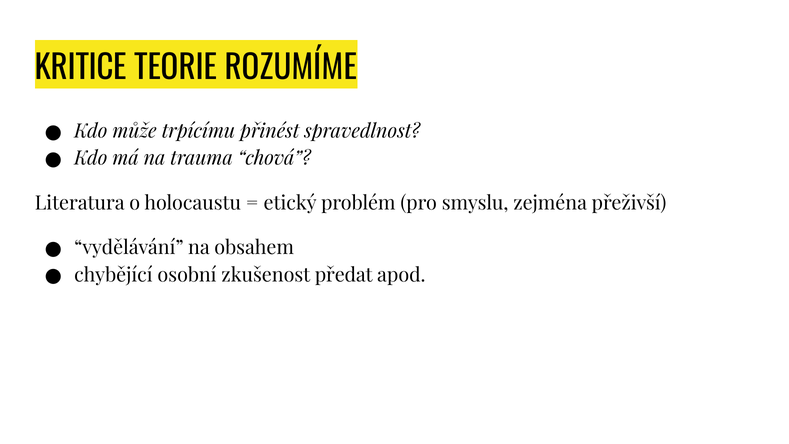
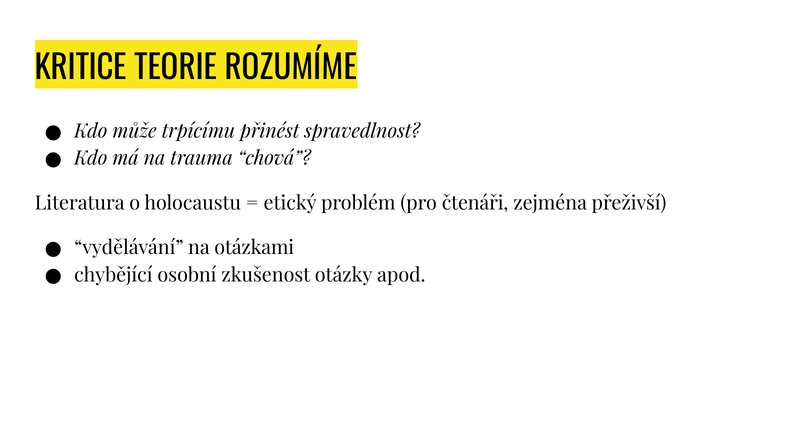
smyslu: smyslu -> čtenáři (475, 203)
obsahem: obsahem -> otázkami (254, 248)
předat: předat -> otázky (344, 275)
